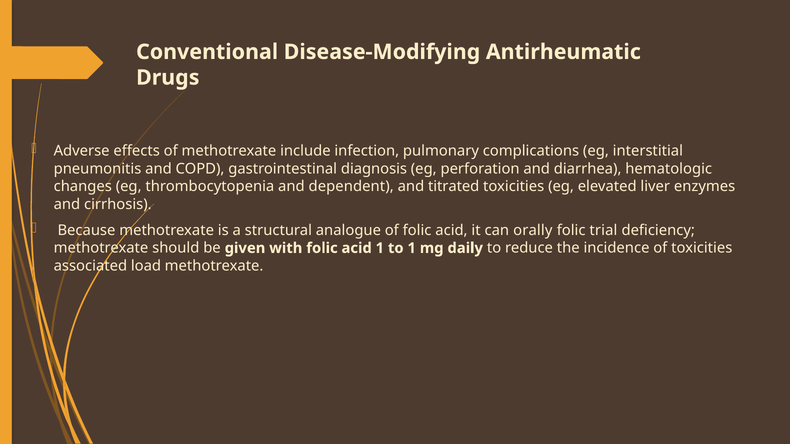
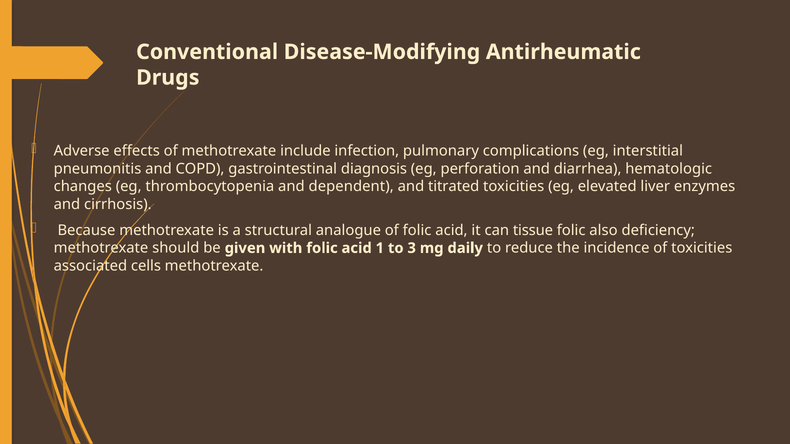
orally: orally -> tissue (533, 230)
trial: trial -> also (603, 230)
to 1: 1 -> 3 (412, 248)
load: load -> cells (146, 266)
